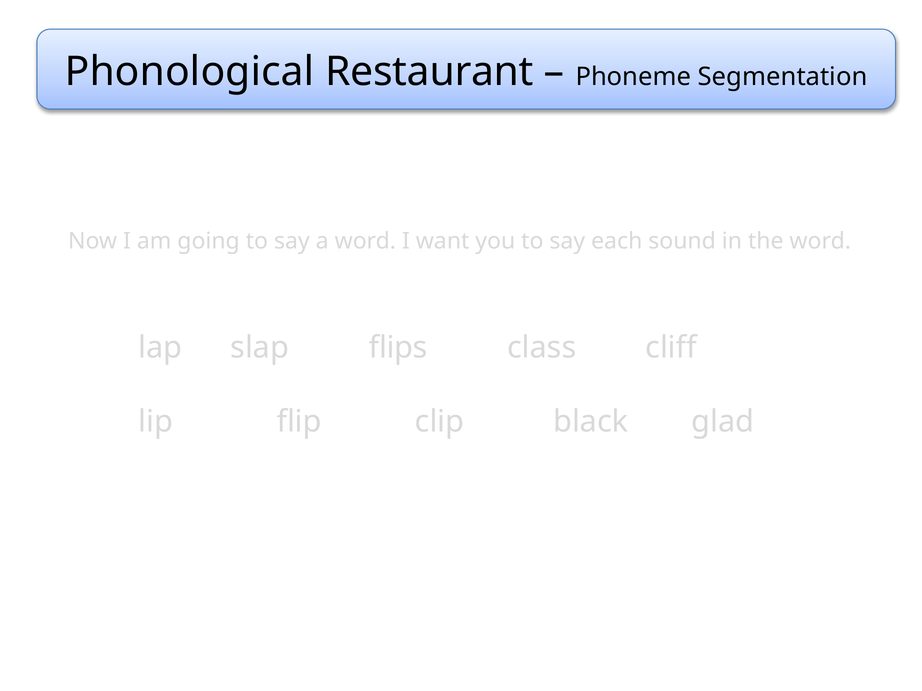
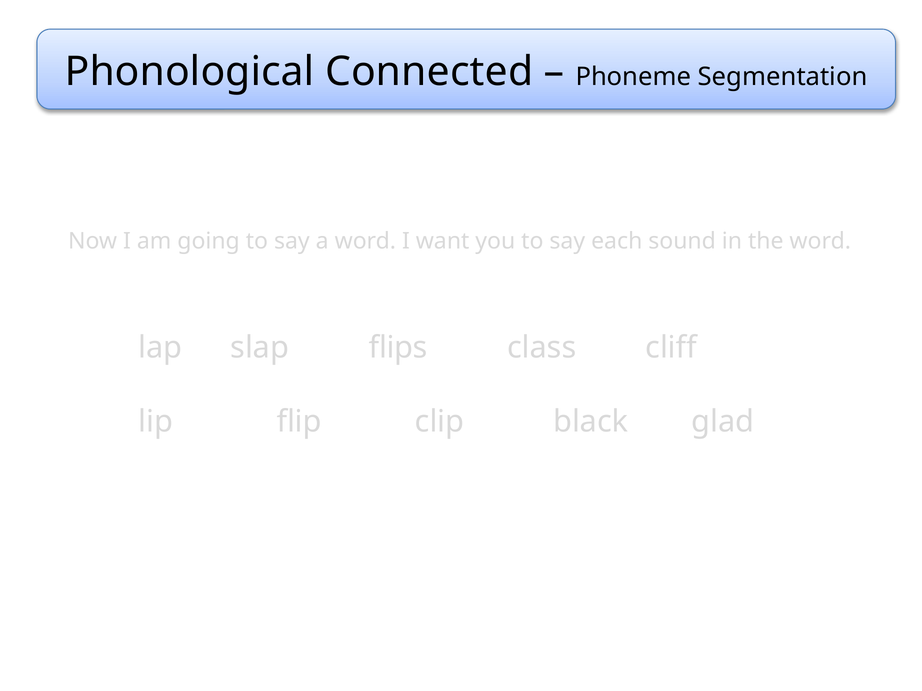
Restaurant: Restaurant -> Connected (429, 72)
